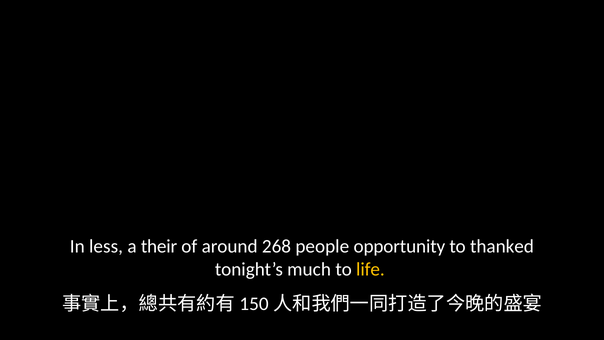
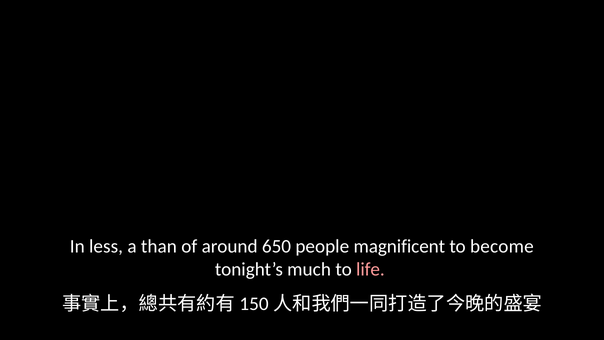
their: their -> than (159, 246)
268: 268 -> 650 (277, 246)
opportunity: opportunity -> magnificent (399, 246)
thanked: thanked -> become (502, 246)
life colour: yellow -> pink (370, 269)
